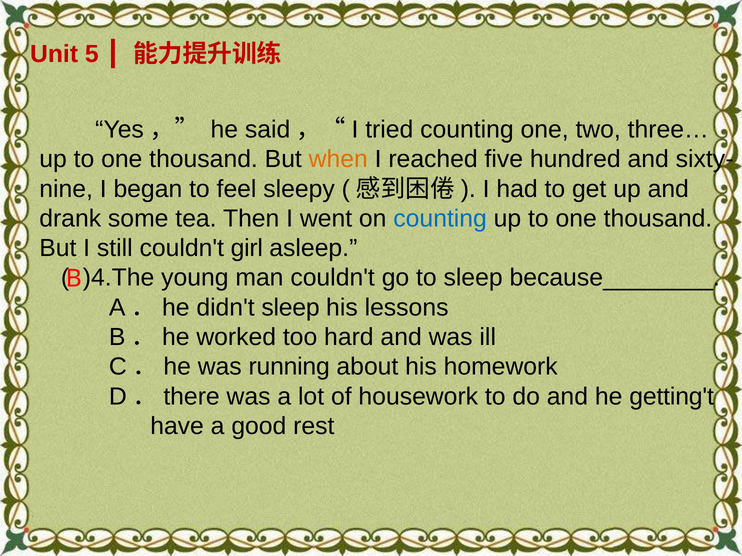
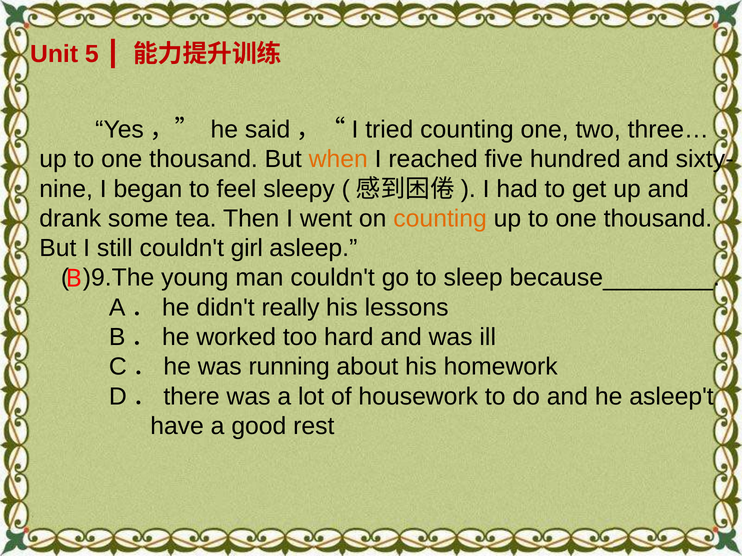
counting colour: blue -> orange (440, 219)
)4.The: )4.The -> )9.The (119, 278)
didn't sleep: sleep -> really (291, 308)
getting't: getting't -> asleep't (672, 397)
